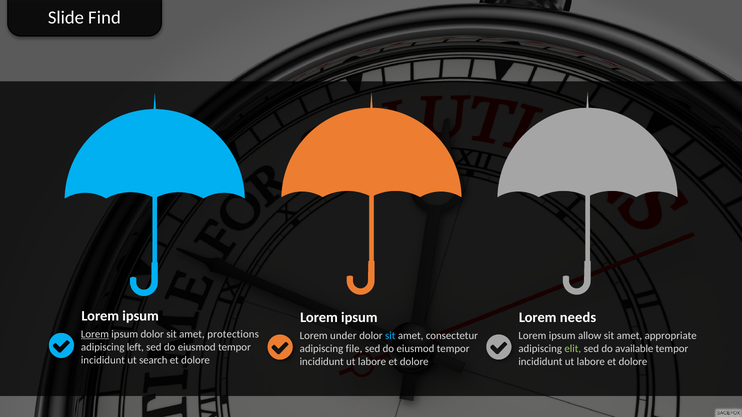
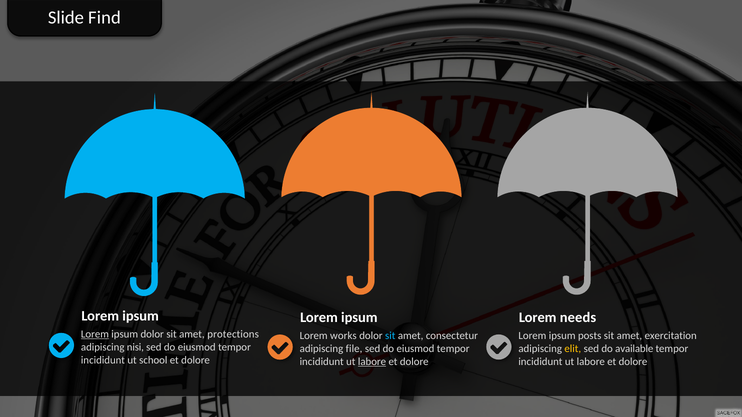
allow: allow -> posts (590, 336)
appropriate: appropriate -> exercitation (671, 336)
under: under -> works (343, 336)
left: left -> nisi (135, 347)
elit colour: light green -> yellow (573, 349)
search: search -> school (153, 360)
labore underline: none -> present (372, 362)
